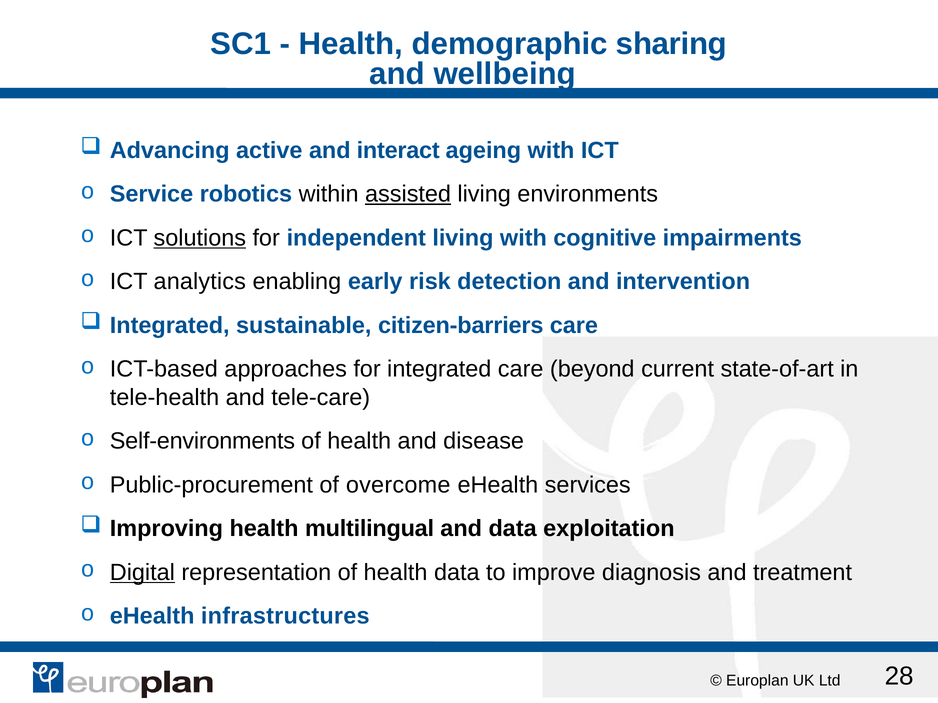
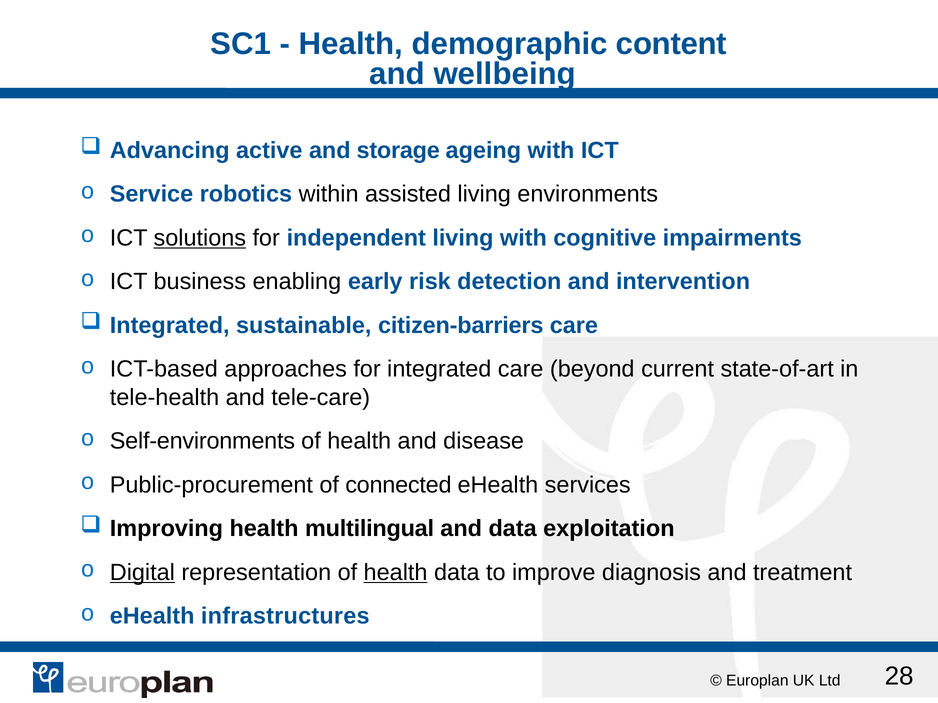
sharing: sharing -> content (671, 44)
interact: interact -> storage (398, 151)
assisted underline: present -> none (408, 194)
analytics: analytics -> business (200, 282)
overcome: overcome -> connected (398, 485)
health underline: none -> present (396, 573)
